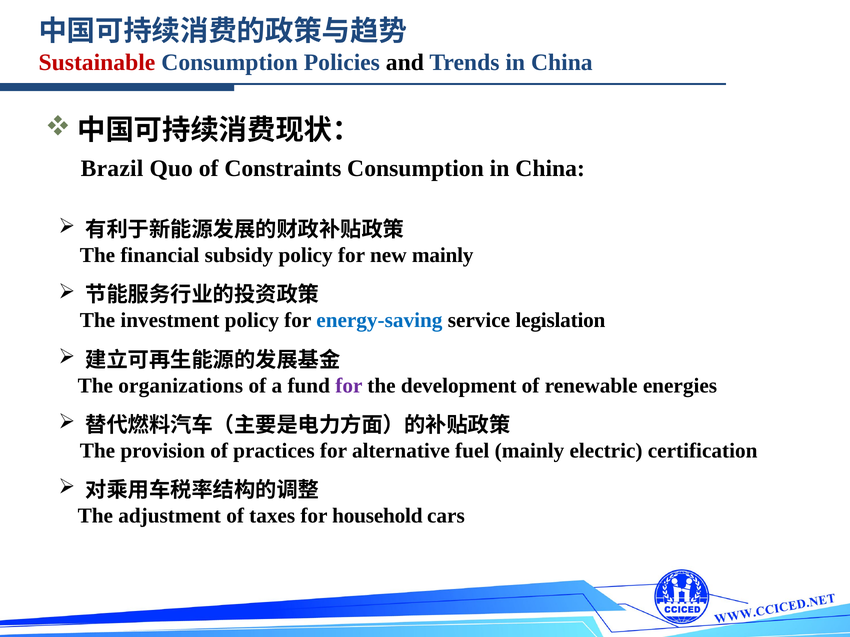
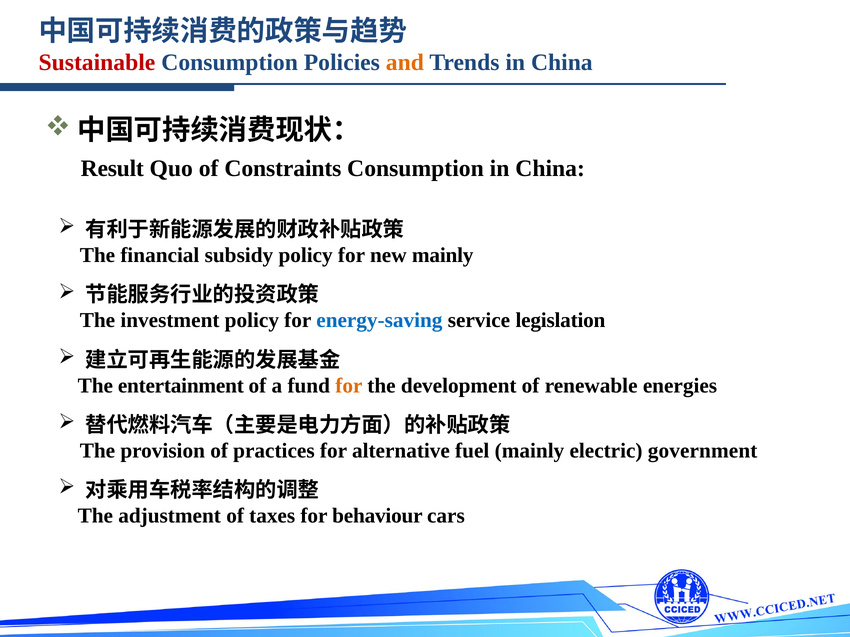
and colour: black -> orange (405, 62)
Brazil: Brazil -> Result (112, 168)
organizations: organizations -> entertainment (181, 386)
for colour: purple -> orange (349, 386)
certification: certification -> government (703, 451)
household: household -> behaviour (377, 516)
